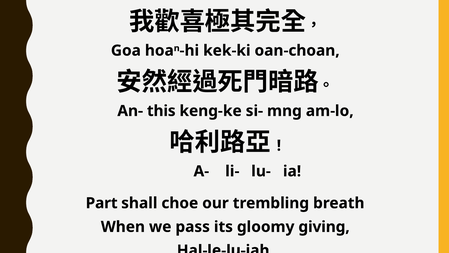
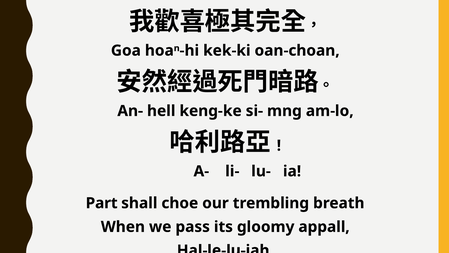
this: this -> hell (161, 111)
giving: giving -> appall (324, 226)
